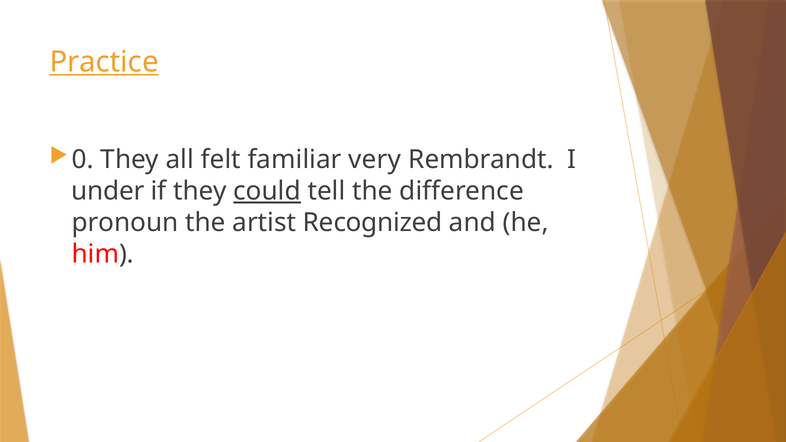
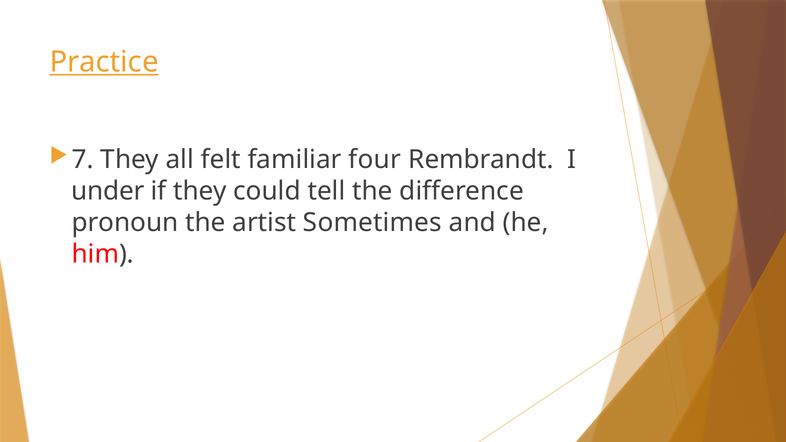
0: 0 -> 7 (83, 160)
very: very -> four (375, 160)
could underline: present -> none (267, 191)
Recognized: Recognized -> Sometimes (372, 223)
